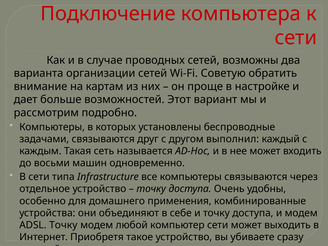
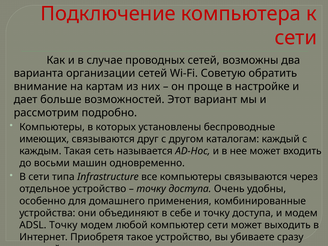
задачами: задачами -> имеющих (44, 139)
выполнил: выполнил -> каталогам (233, 139)
